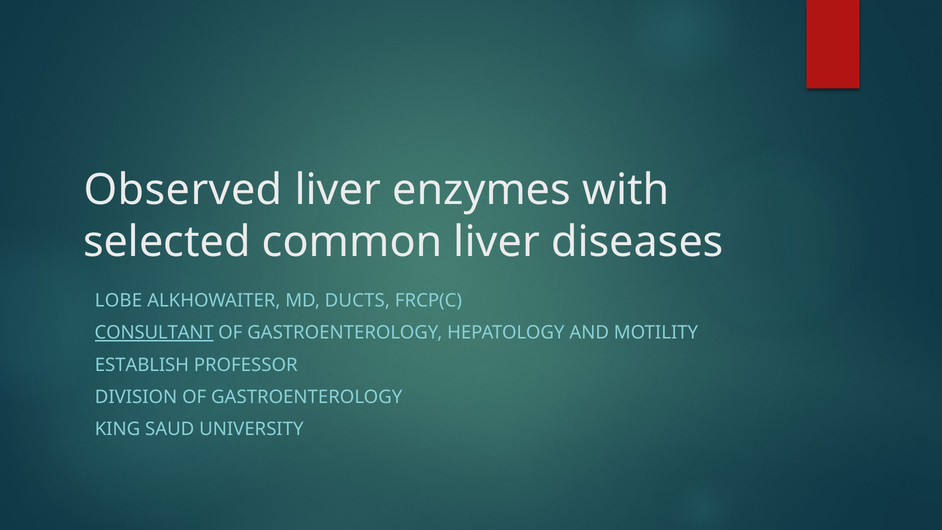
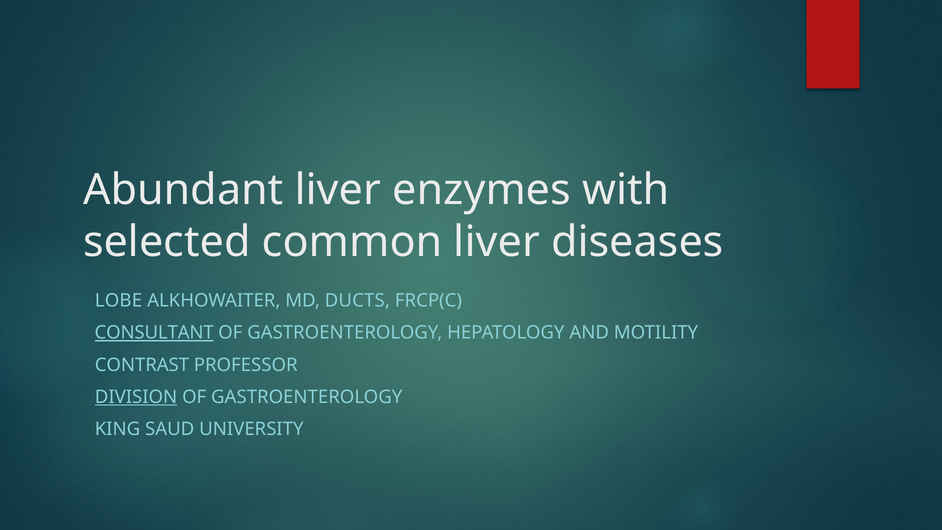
Observed: Observed -> Abundant (183, 190)
ESTABLISH: ESTABLISH -> CONTRAST (142, 365)
DIVISION underline: none -> present (136, 397)
